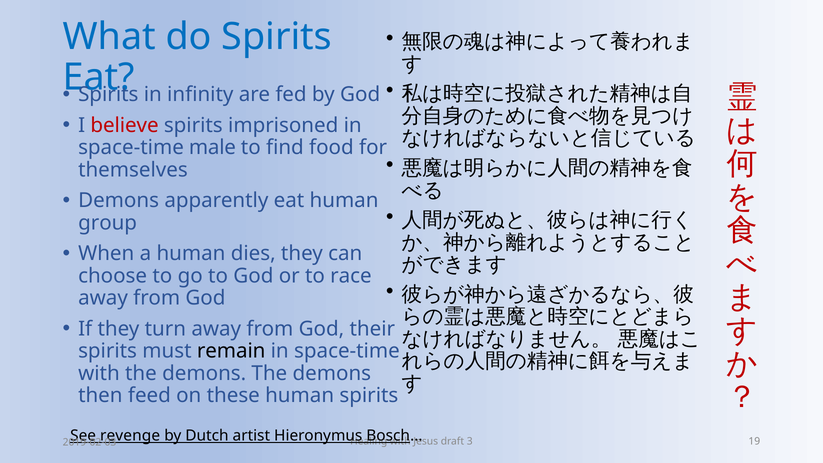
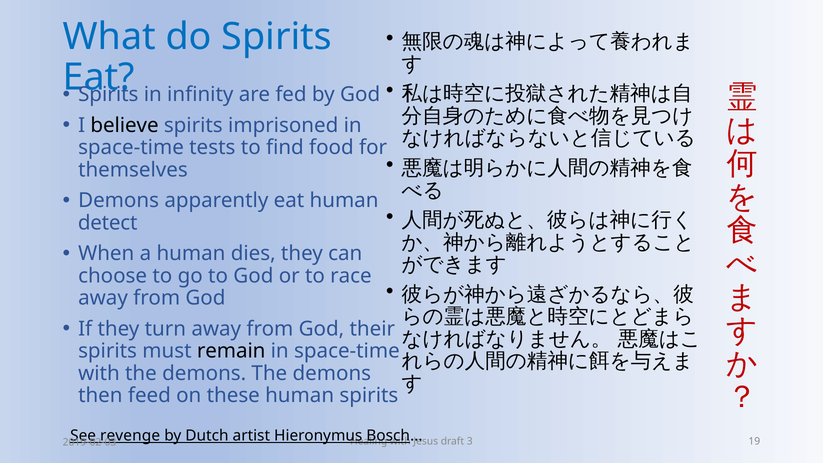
believe colour: red -> black (125, 125)
male: male -> tests (212, 148)
group: group -> detect (108, 223)
